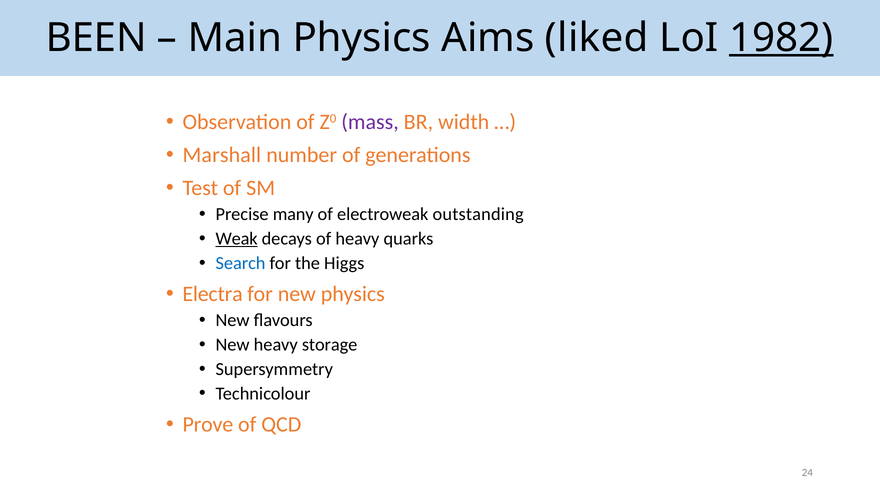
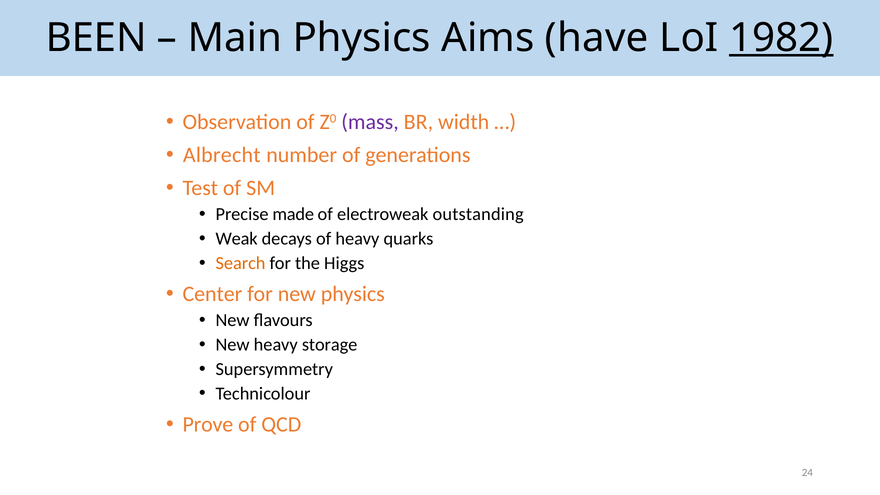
liked: liked -> have (597, 38)
Marshall: Marshall -> Albrecht (222, 155)
many: many -> made (293, 214)
Weak underline: present -> none (237, 239)
Search colour: blue -> orange (241, 263)
Electra: Electra -> Center (212, 294)
